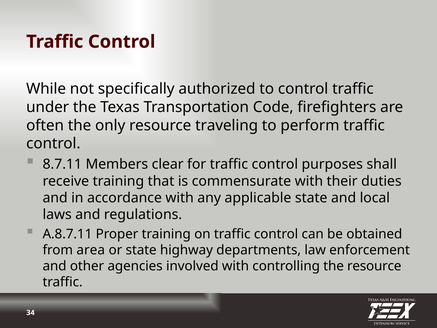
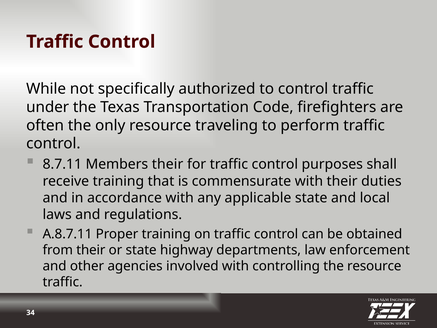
Members clear: clear -> their (168, 164)
from area: area -> their (91, 250)
